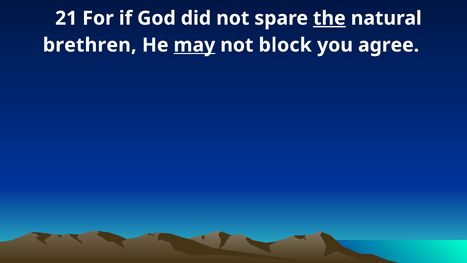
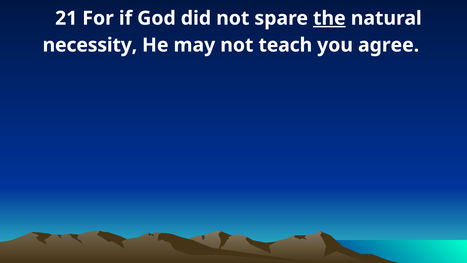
brethren: brethren -> necessity (90, 45)
may underline: present -> none (194, 45)
block: block -> teach (285, 45)
